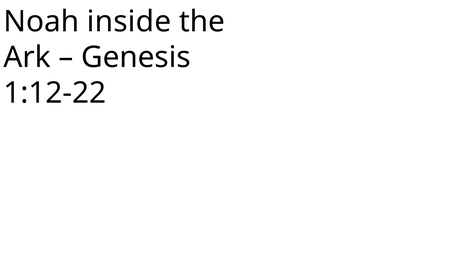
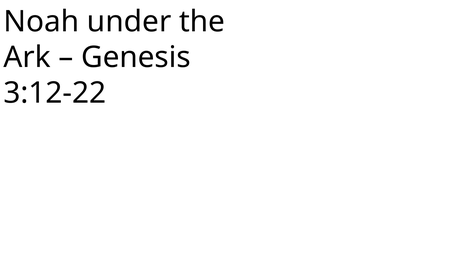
inside: inside -> under (129, 22)
1:12-22: 1:12-22 -> 3:12-22 (55, 93)
